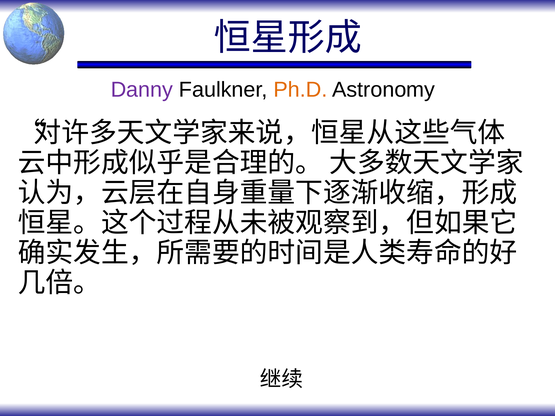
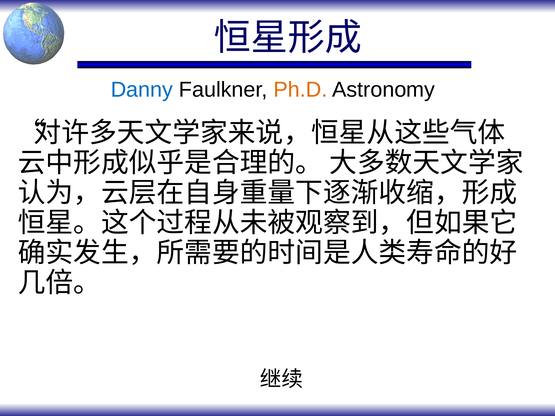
Danny colour: purple -> blue (142, 90)
